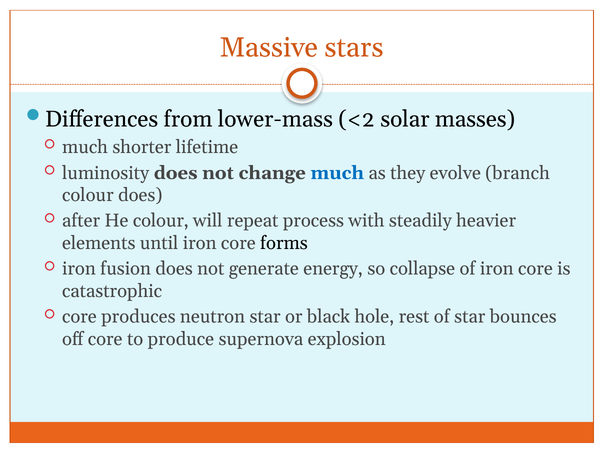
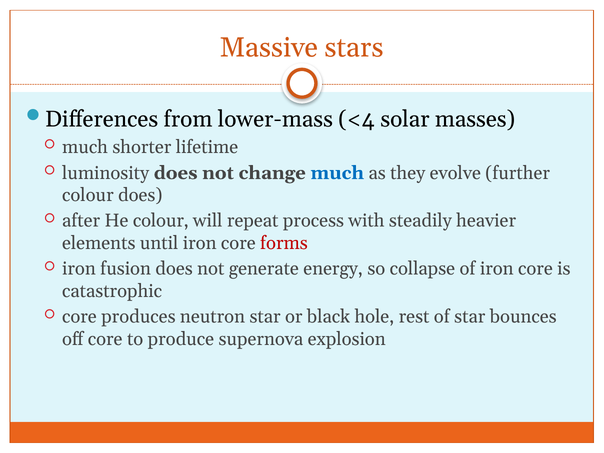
<2: <2 -> <4 (356, 119)
branch: branch -> further (518, 173)
forms colour: black -> red (284, 243)
